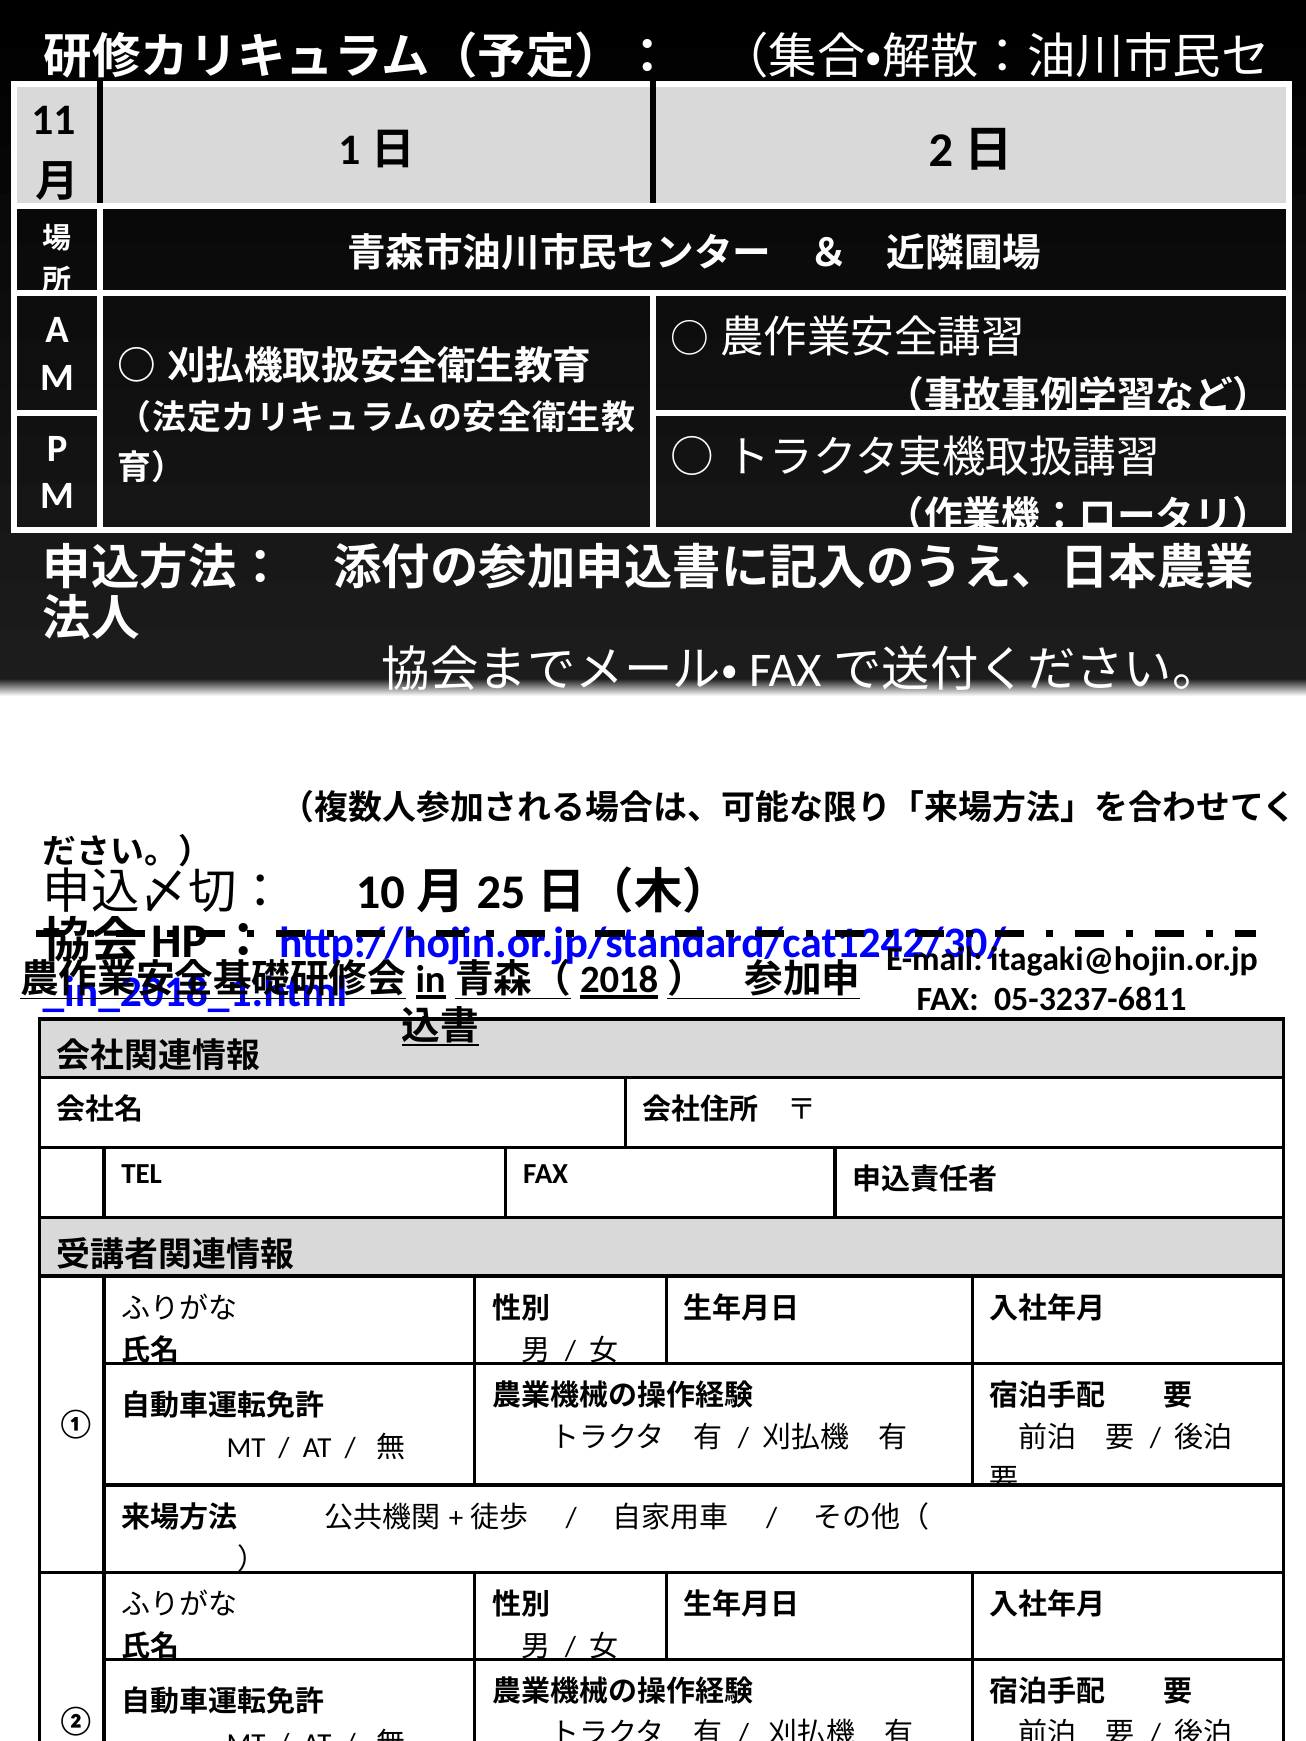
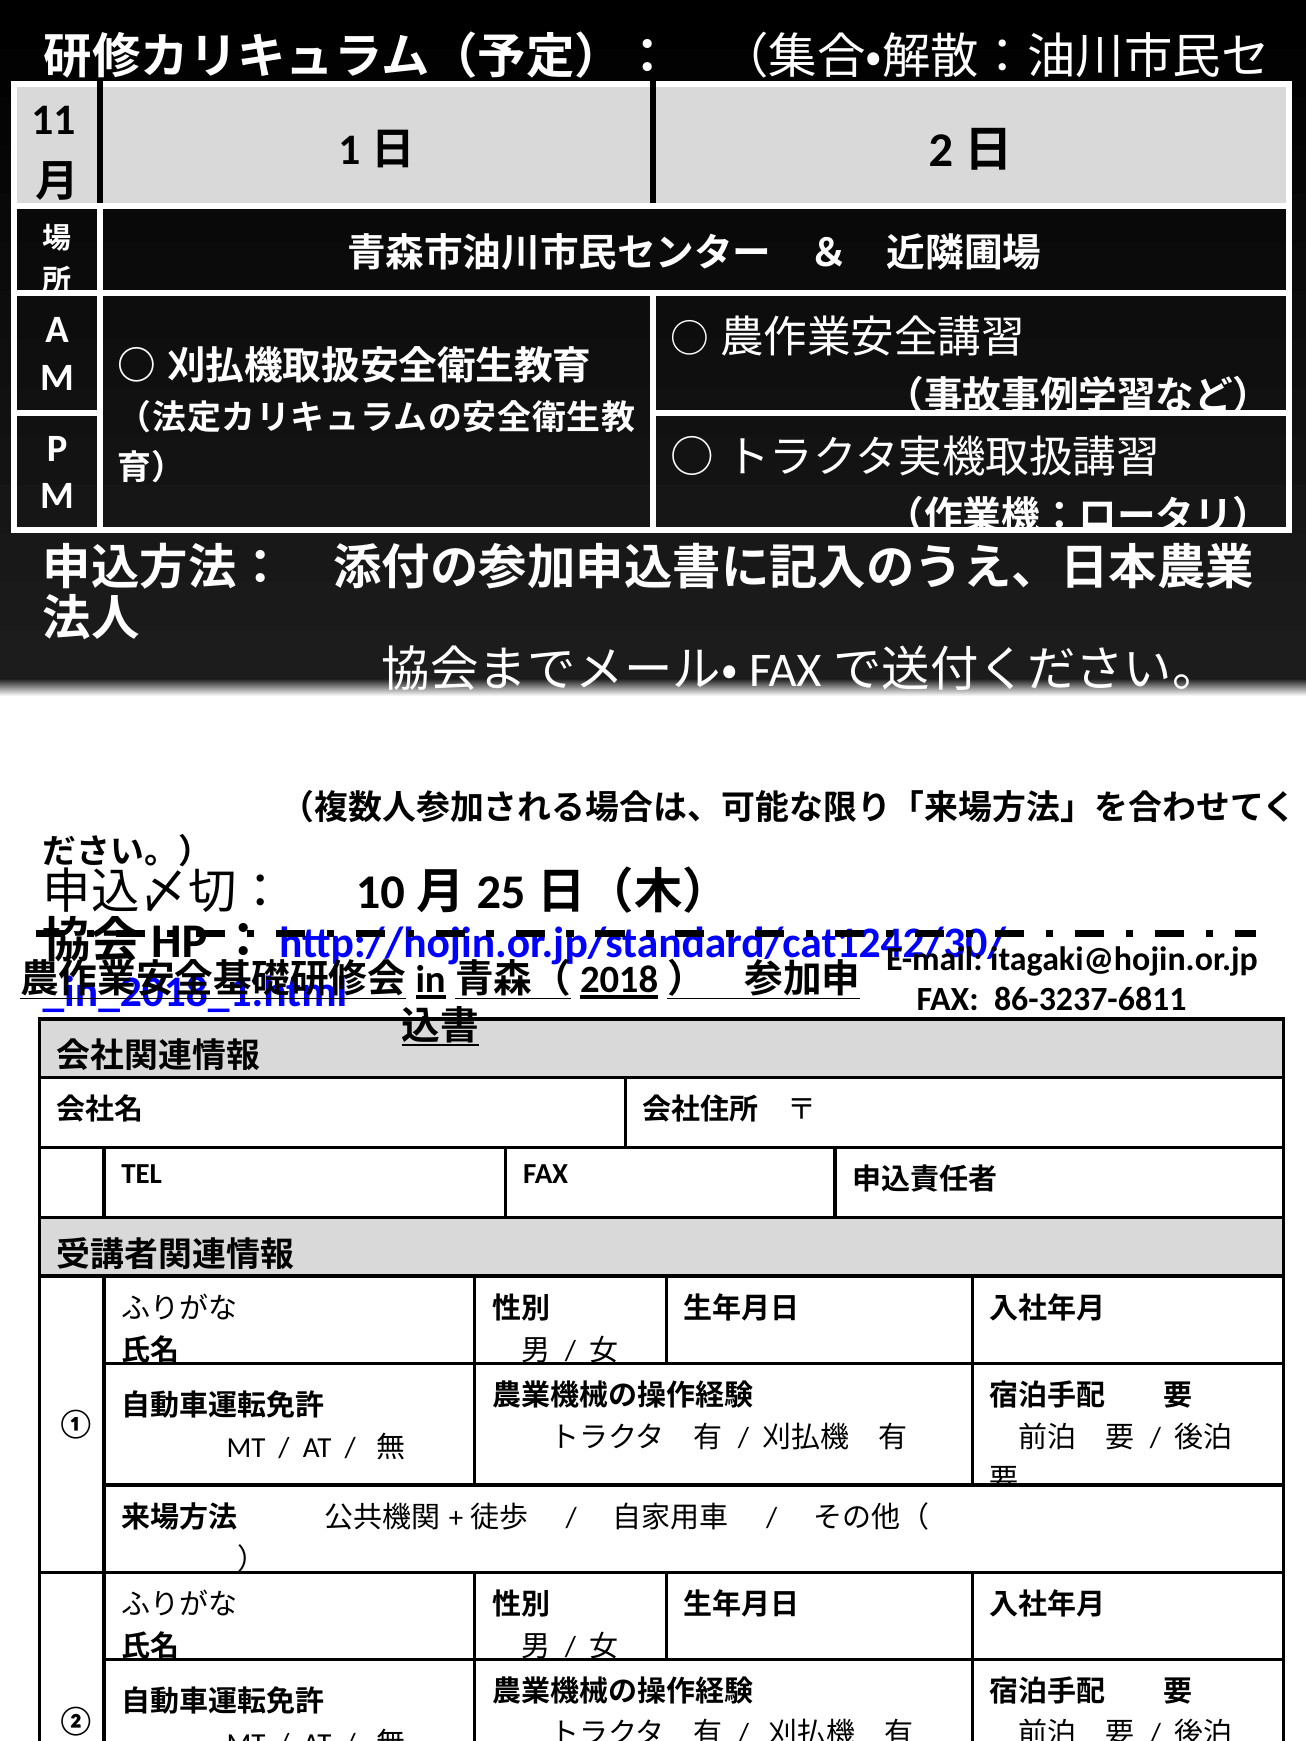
05-3237-6811: 05-3237-6811 -> 86-3237-6811 (1090, 1000)
